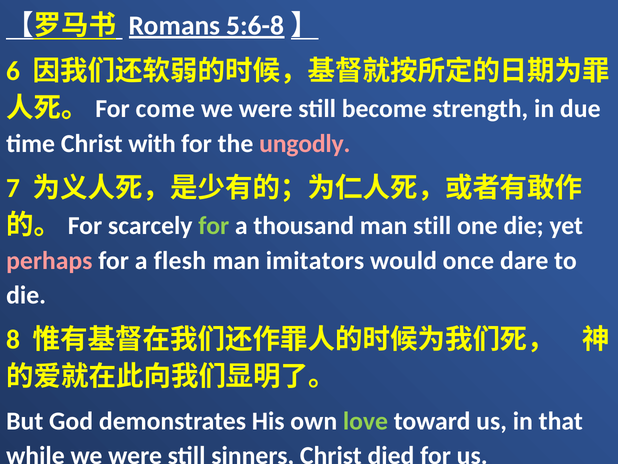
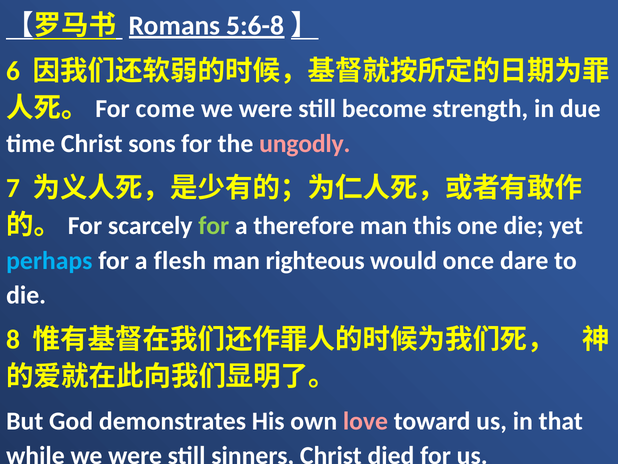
with: with -> sons (152, 143)
thousand: thousand -> therefore (304, 225)
man still: still -> this (432, 225)
perhaps colour: pink -> light blue (49, 260)
imitators: imitators -> righteous (315, 260)
love colour: light green -> pink (365, 421)
